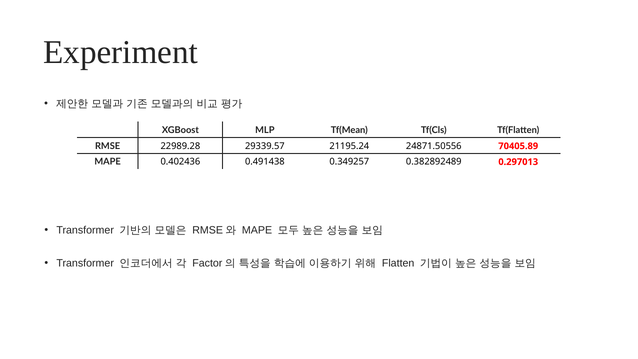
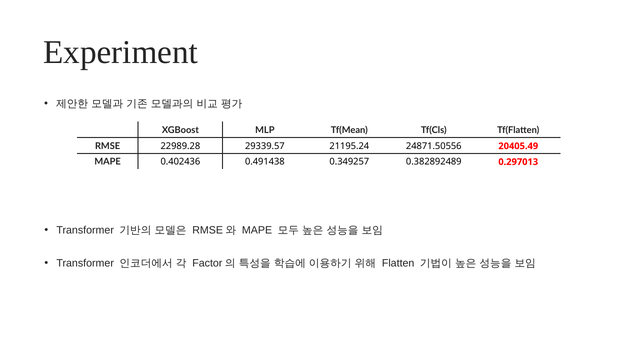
70405.89: 70405.89 -> 20405.49 (518, 146)
